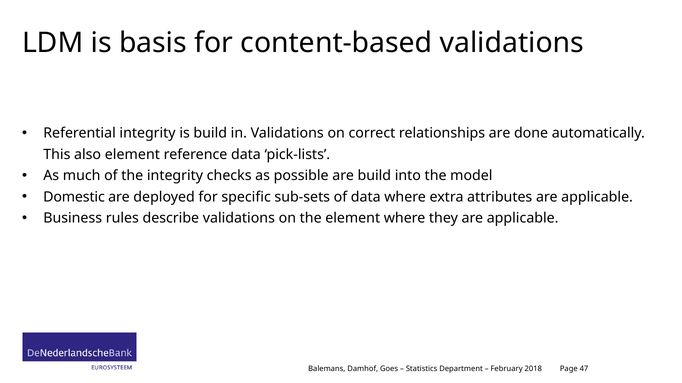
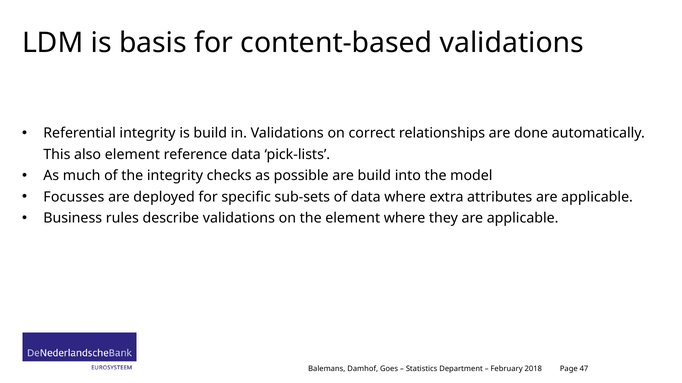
Domestic: Domestic -> Focusses (74, 197)
